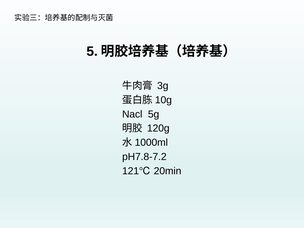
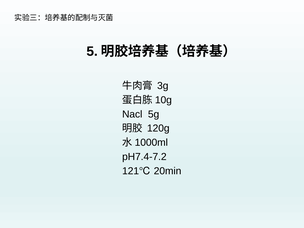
pH7.8-7.2: pH7.8-7.2 -> pH7.4-7.2 (144, 157)
